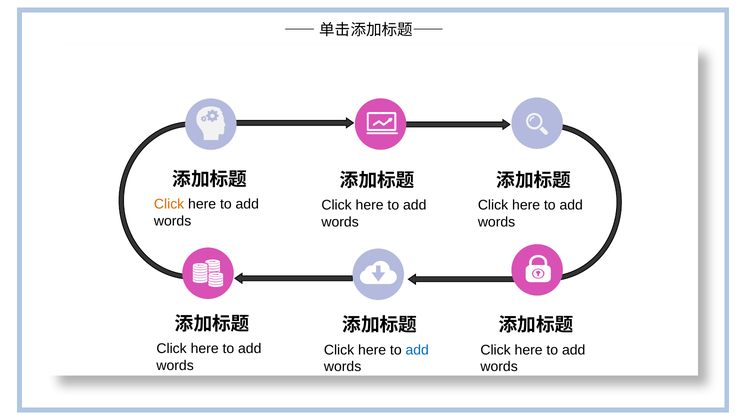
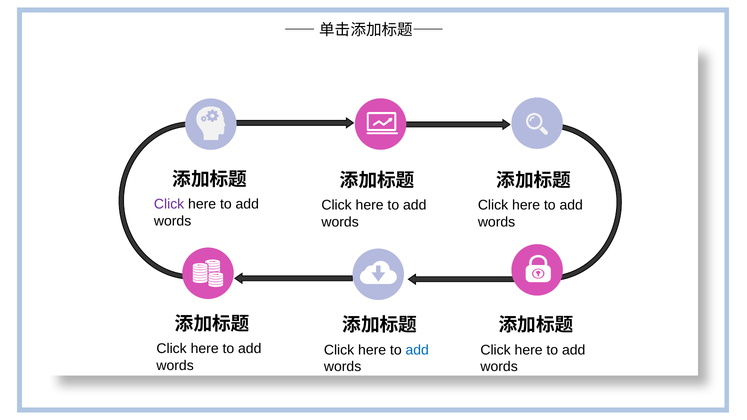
Click colour: orange -> purple (169, 204)
